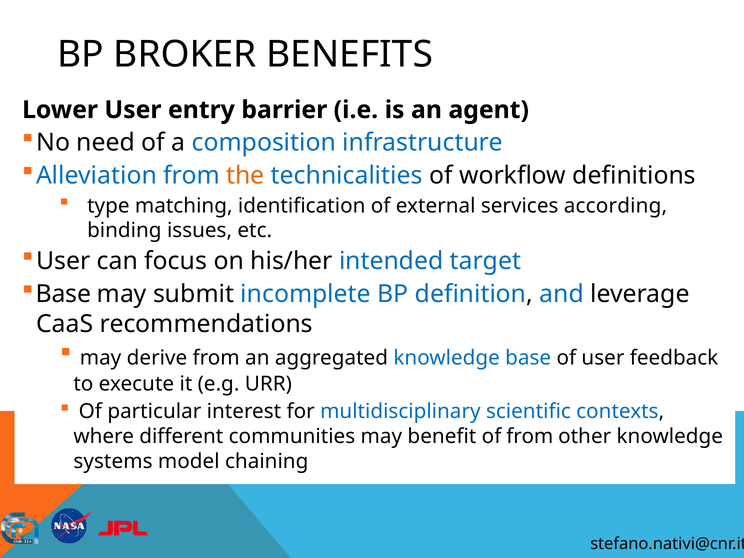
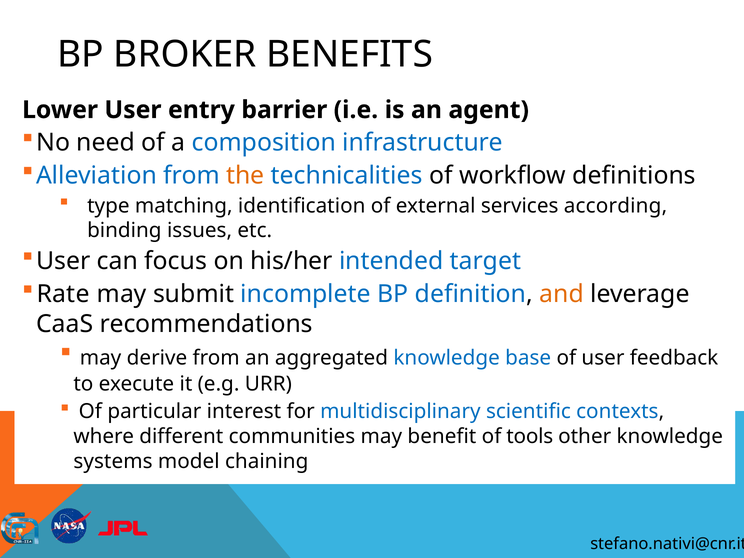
Base: Base -> Rate (63, 294)
and colour: blue -> orange (562, 294)
of from: from -> tools (530, 436)
